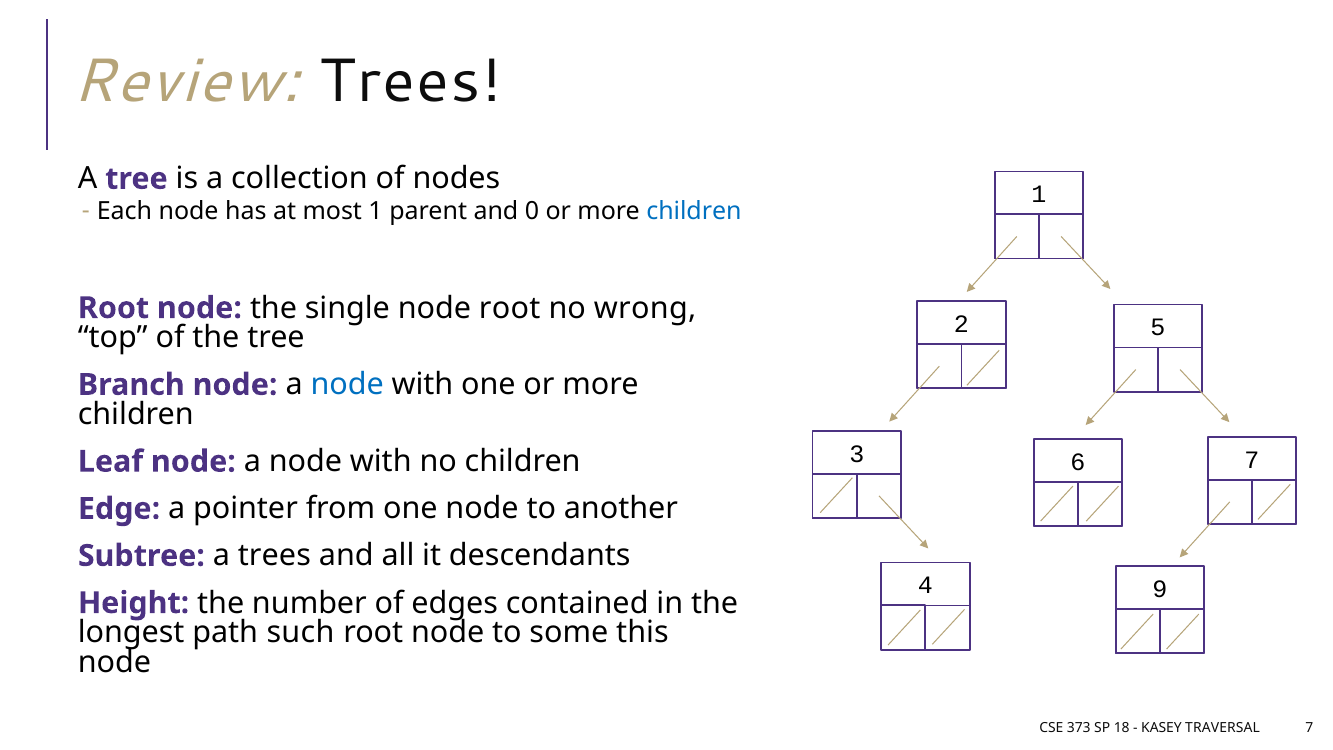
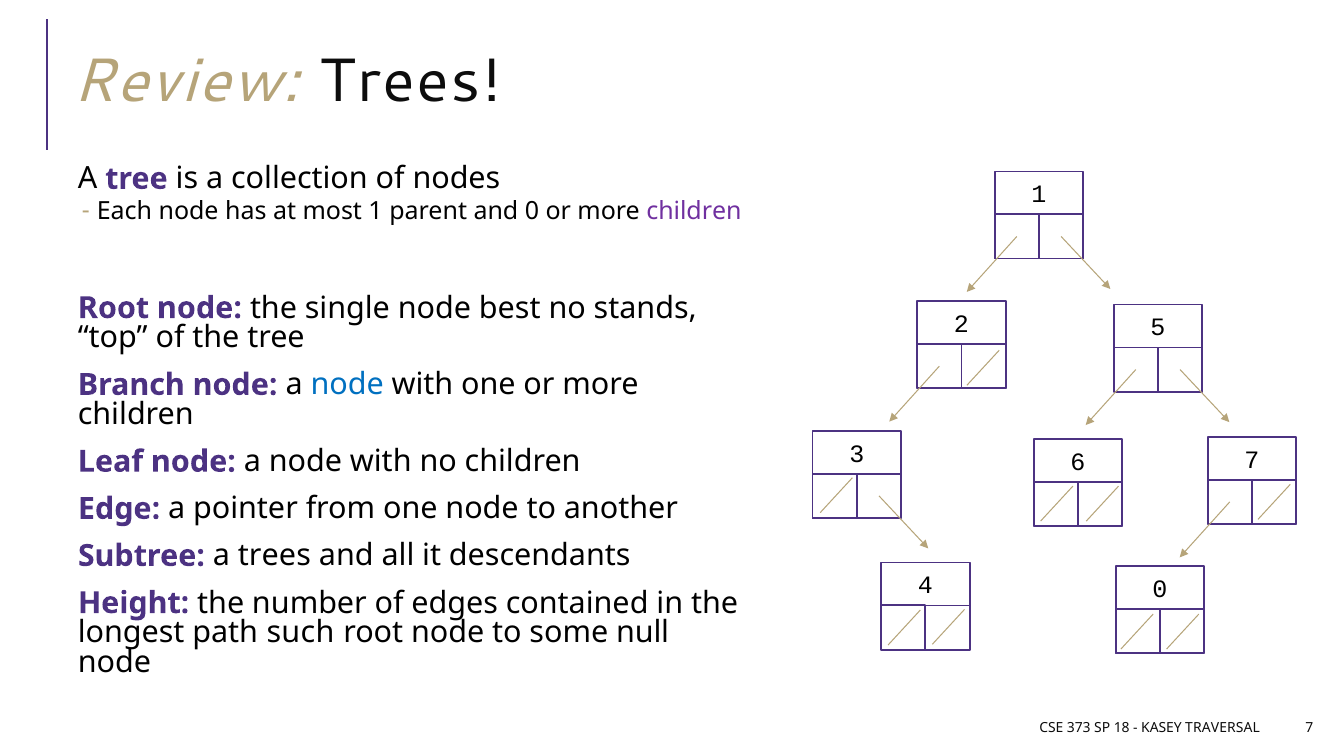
children colour: blue -> purple (694, 211)
node root: root -> best (510, 308)
wrong: wrong -> stands (645, 308)
4 9: 9 -> 0 (1160, 589)
this: this -> null (643, 633)
